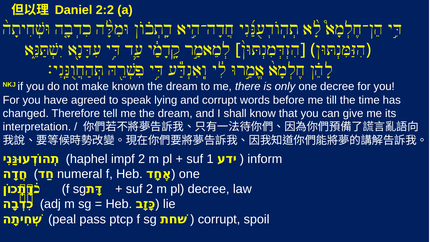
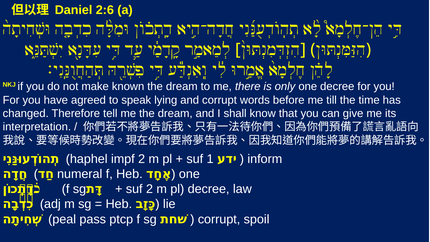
2:2: 2:2 -> 2:6 (105, 10)
